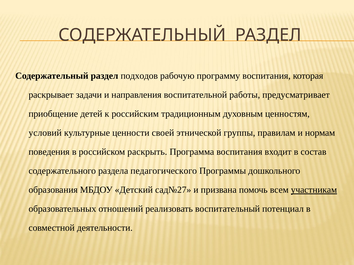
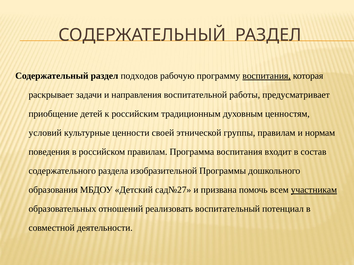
воспитания underline: none -> present (267, 76)
российском раскрыть: раскрыть -> правилам (147, 152)
педагогического: педагогического -> изобразительной (164, 171)
